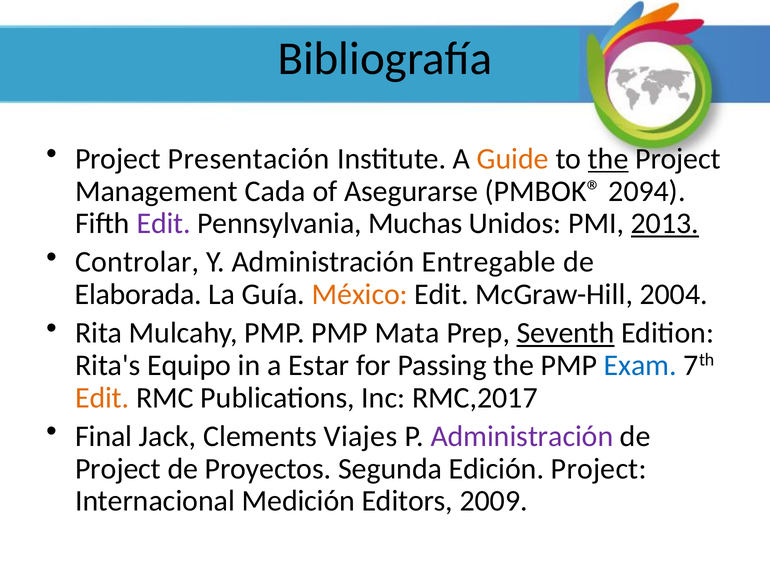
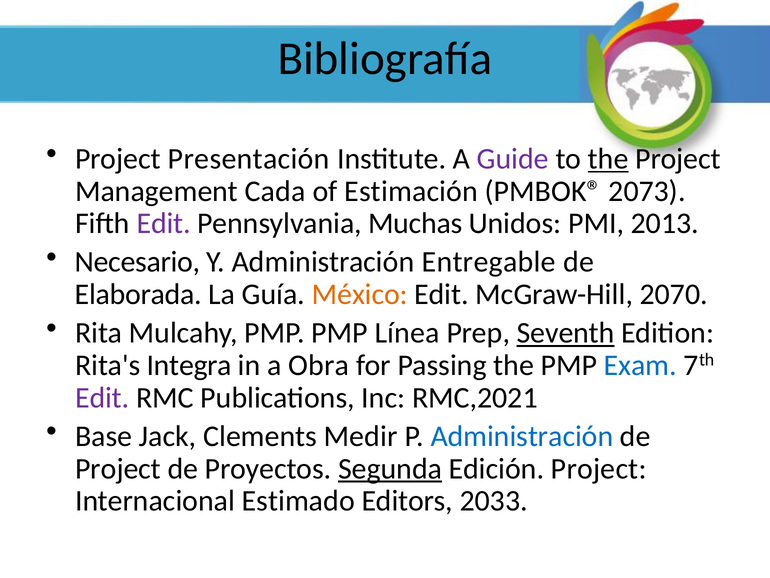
Guide colour: orange -> purple (513, 159)
Asegurarse: Asegurarse -> Estimación (411, 191)
2094: 2094 -> 2073 (647, 191)
2013 underline: present -> none (665, 223)
Controlar: Controlar -> Necesario (137, 262)
2004: 2004 -> 2070 (674, 294)
Mata: Mata -> Línea (407, 333)
Equipo: Equipo -> Integra (189, 365)
Estar: Estar -> Obra (319, 365)
Edit colour: orange -> purple (102, 397)
RMC,2017: RMC,2017 -> RMC,2021 (475, 397)
Final: Final -> Base (104, 436)
Viajes: Viajes -> Medir (361, 436)
Administración colour: purple -> blue (522, 436)
Segunda underline: none -> present (390, 468)
Medición: Medición -> Estimado (298, 501)
2009: 2009 -> 2033 (494, 501)
